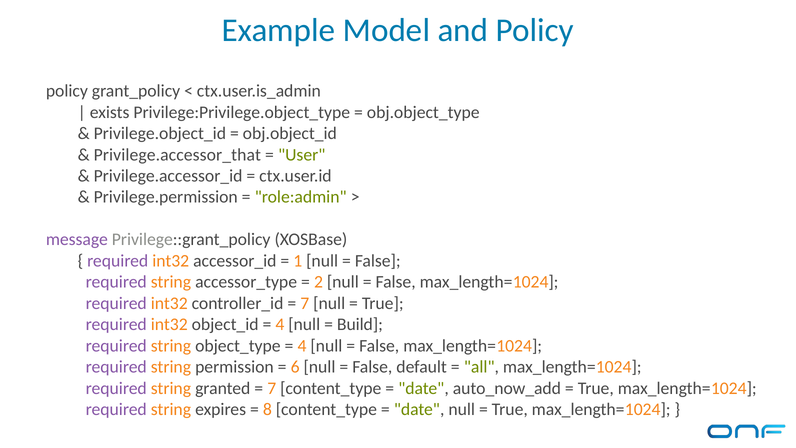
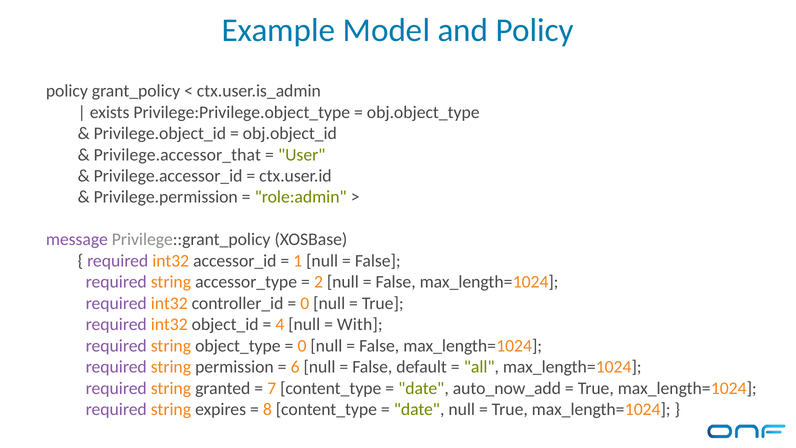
7: 7 -> 0 (305, 303)
Build: Build -> With (360, 324)
4: 4 -> 0 (302, 346)
